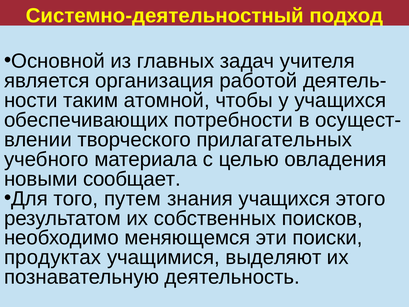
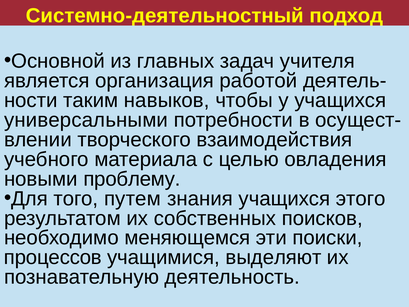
атомной: атомной -> навыков (167, 100)
обеспечивающих: обеспечивающих -> универсальными (86, 120)
прилагательных: прилагательных -> взаимодействия (274, 140)
сообщает: сообщает -> проблему (132, 179)
продуктах: продуктах -> процессов (53, 257)
